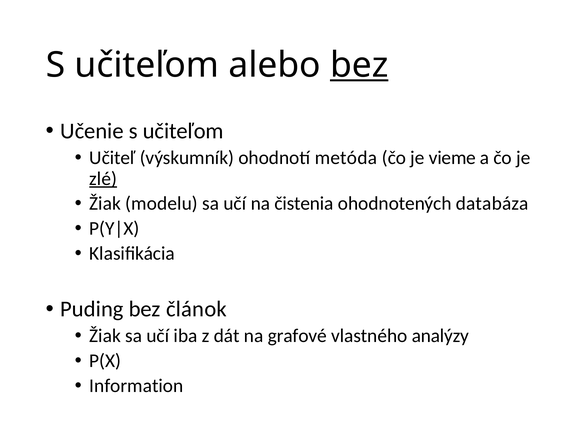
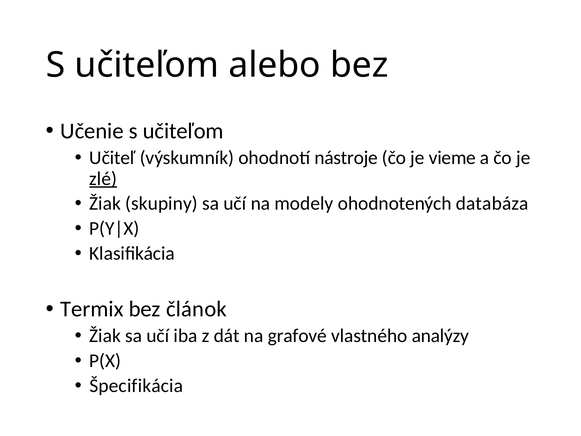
bez underline: present -> none (359, 65)
metóda: metóda -> nástroje (346, 158)
modelu: modelu -> skupiny (162, 203)
čistenia: čistenia -> modely (304, 203)
Puding: Puding -> Termix (92, 309)
Information: Information -> Špecifikácia (136, 386)
